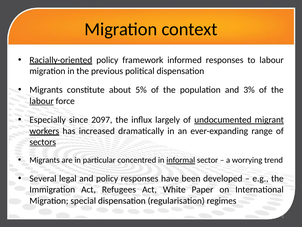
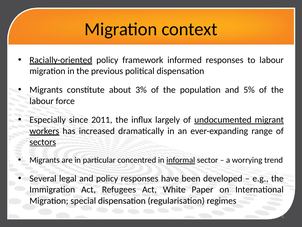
5%: 5% -> 3% (141, 90)
3%: 3% -> 5% (249, 90)
labour underline: present -> none (42, 101)
2097: 2097 -> 2011 (102, 120)
